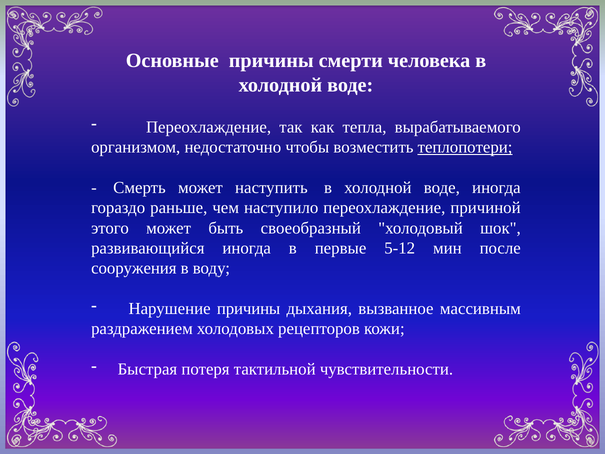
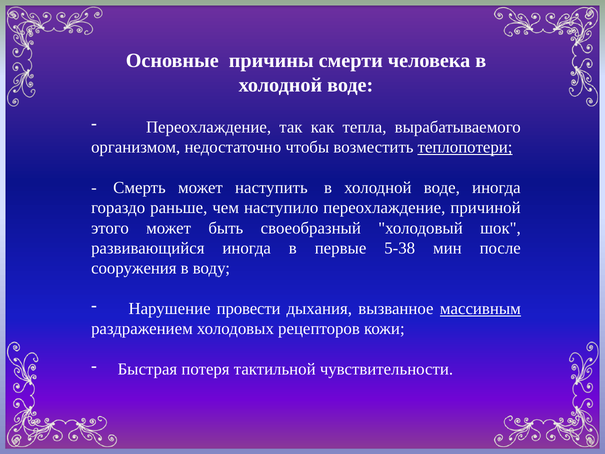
5-12: 5-12 -> 5-38 (400, 248)
Нарушение причины: причины -> провести (249, 309)
массивным underline: none -> present (480, 309)
